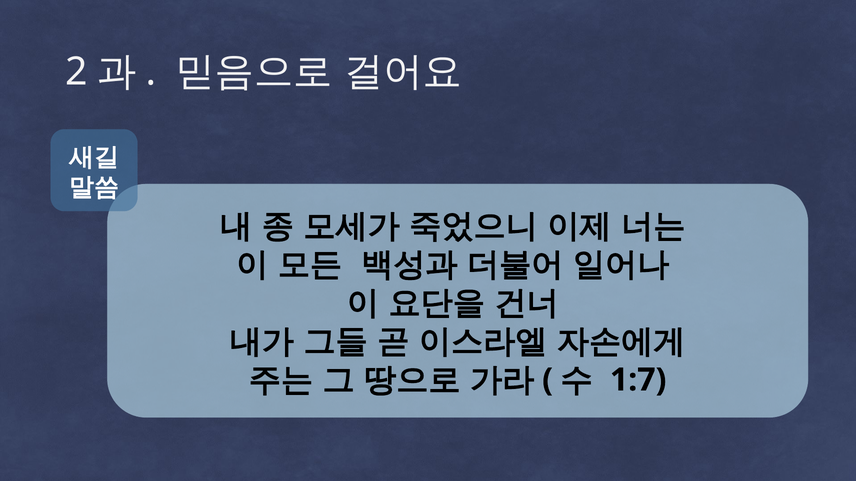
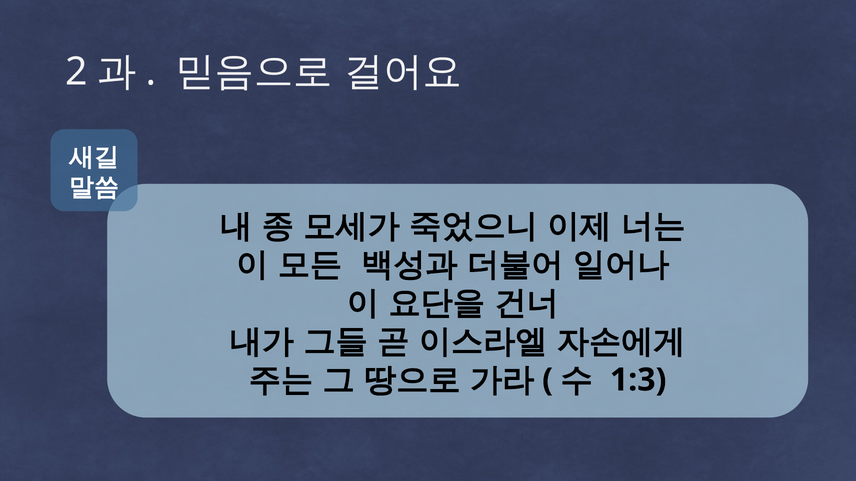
1:7: 1:7 -> 1:3 (638, 380)
